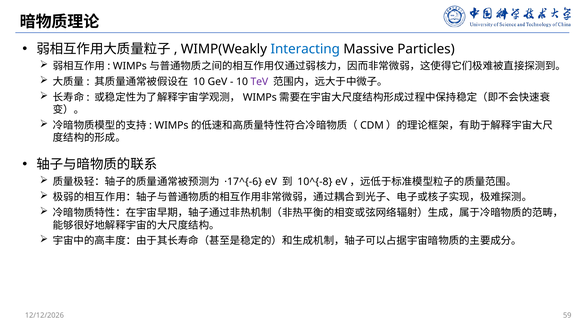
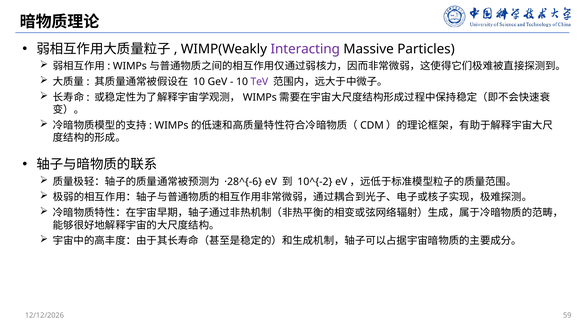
Interacting colour: blue -> purple (305, 49)
·17^{-6: ·17^{-6 -> ·28^{-6 (243, 182)
10^{-8: 10^{-8 -> 10^{-2 (315, 182)
